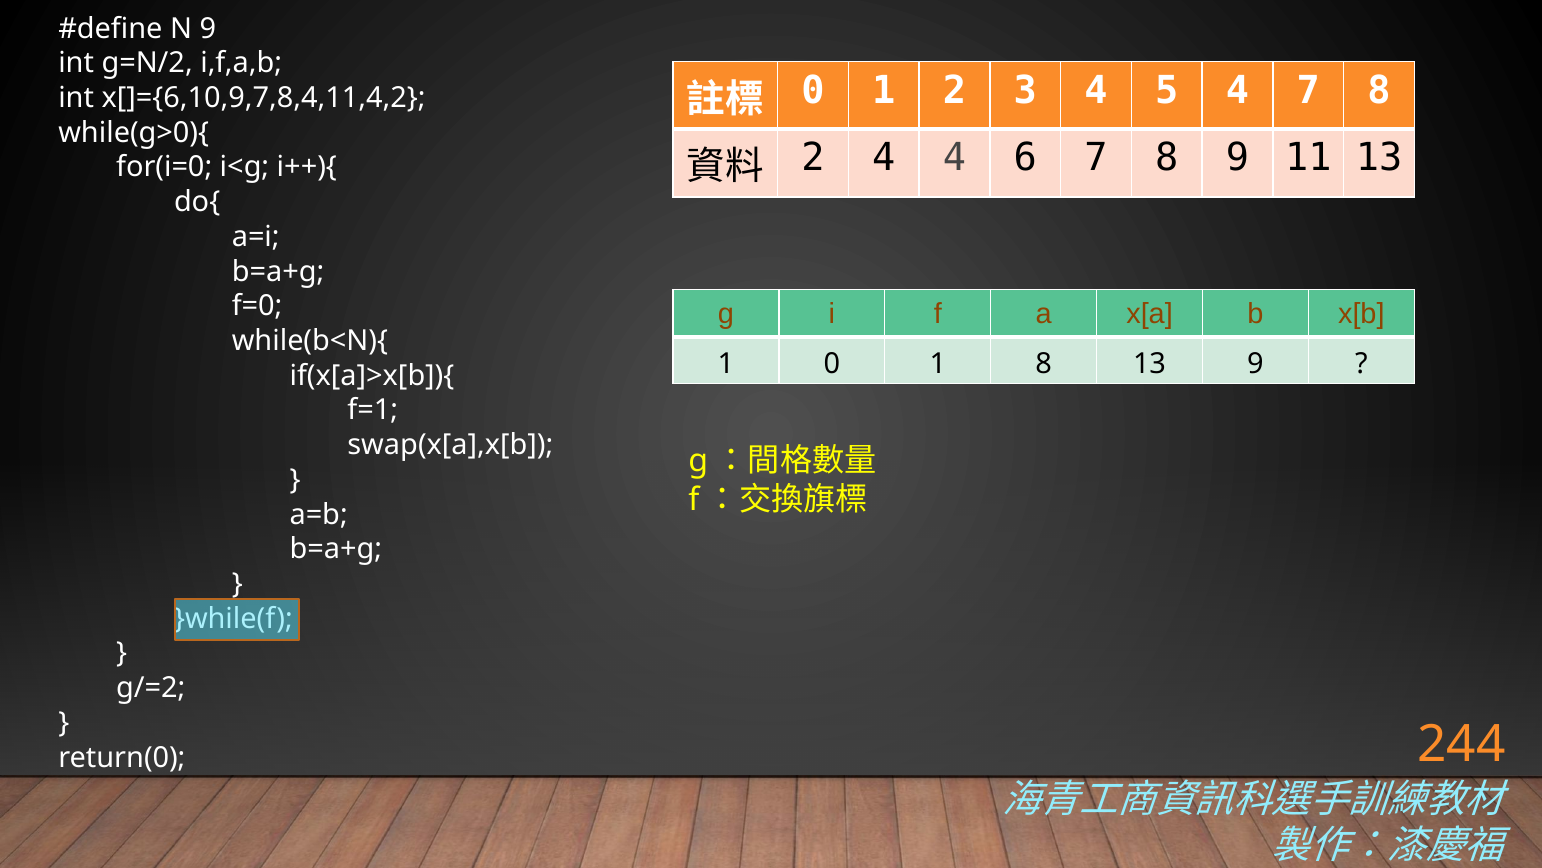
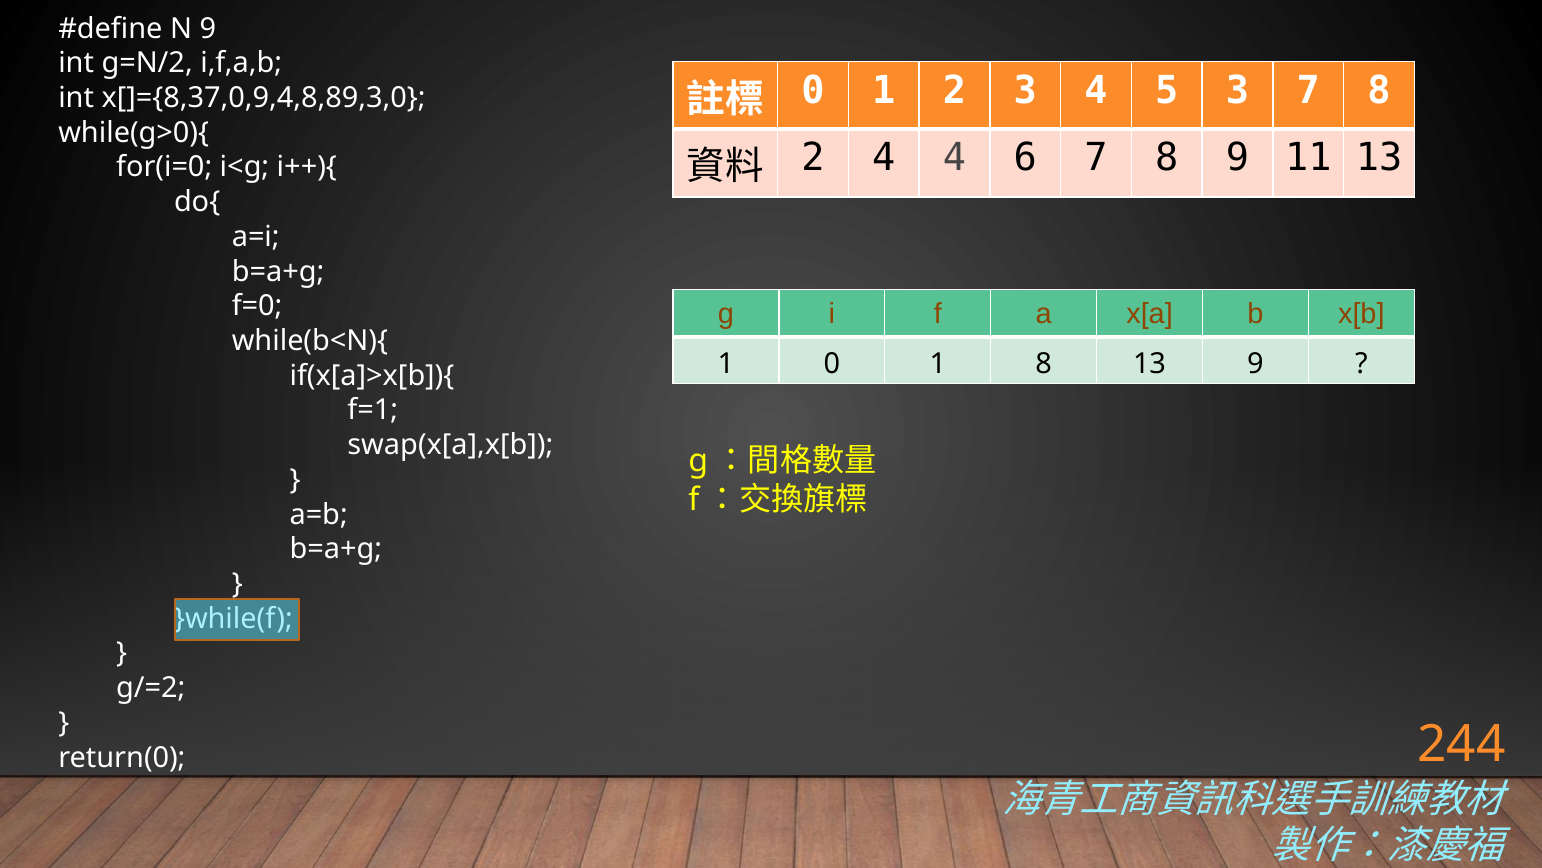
5 4: 4 -> 3 (1238, 91)
x[]={6,10,9,7,8,4,11,4,2: x[]={6,10,9,7,8,4,11,4,2 -> x[]={8,37,0,9,4,8,89,3,0 (264, 98)
